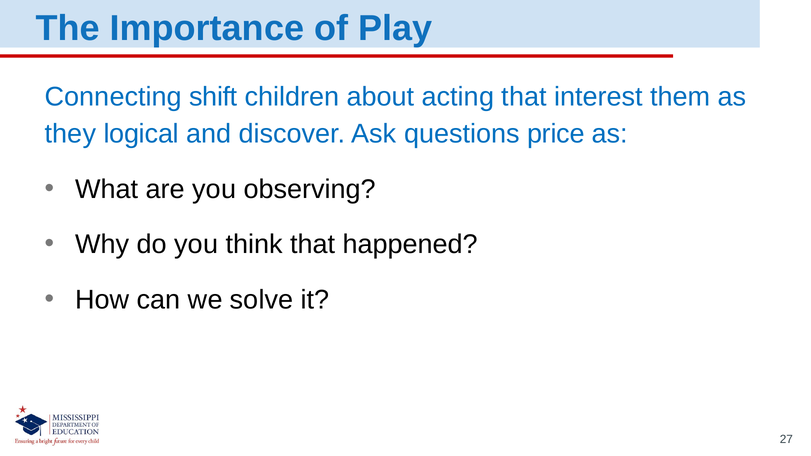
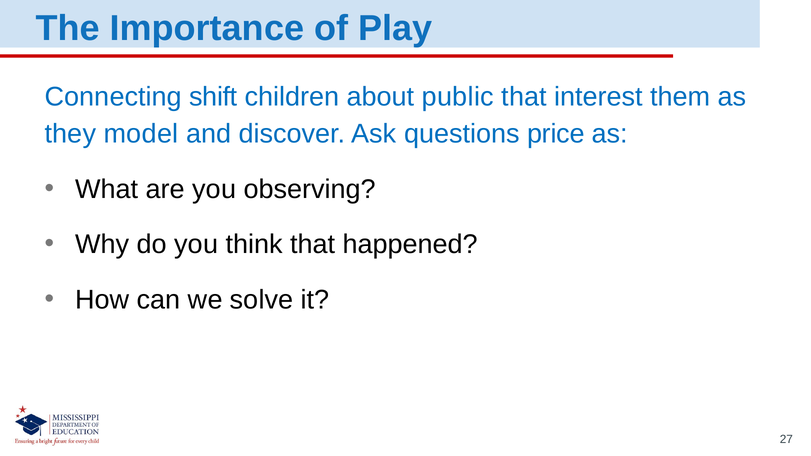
acting: acting -> public (458, 97)
logical: logical -> model (141, 134)
